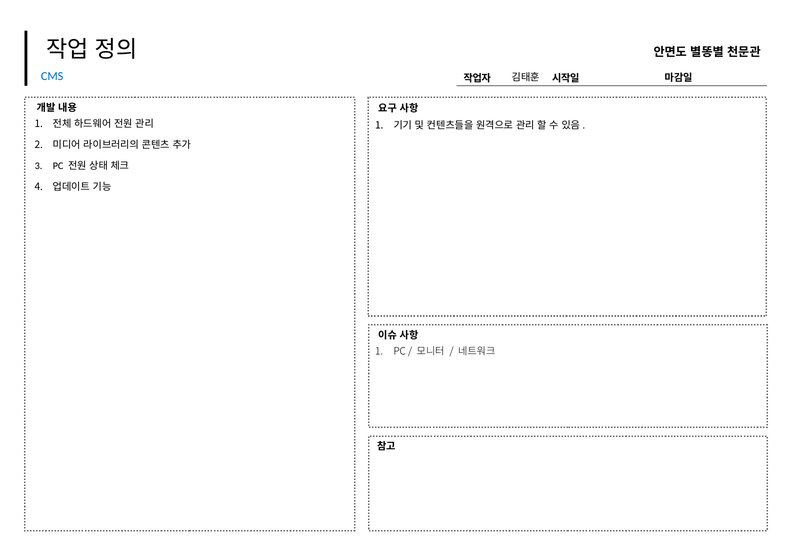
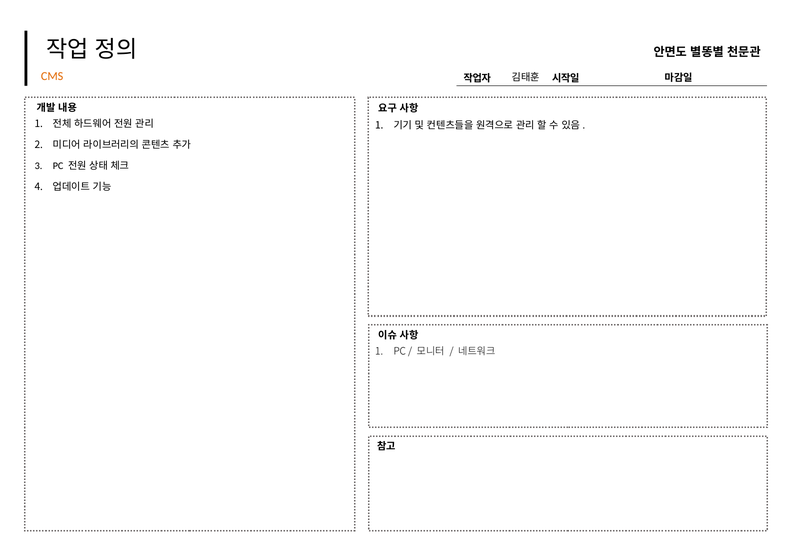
CMS colour: blue -> orange (52, 76)
